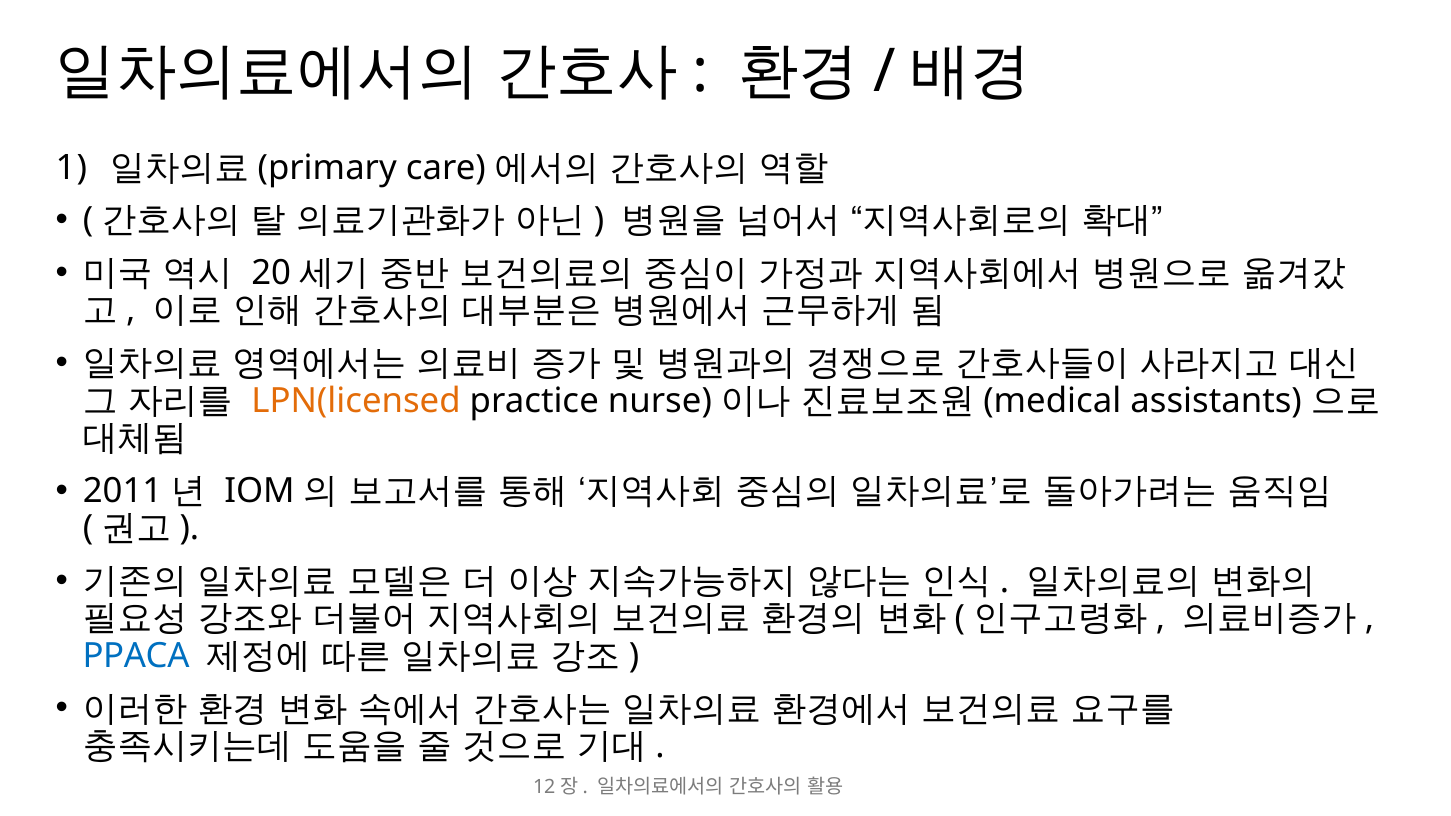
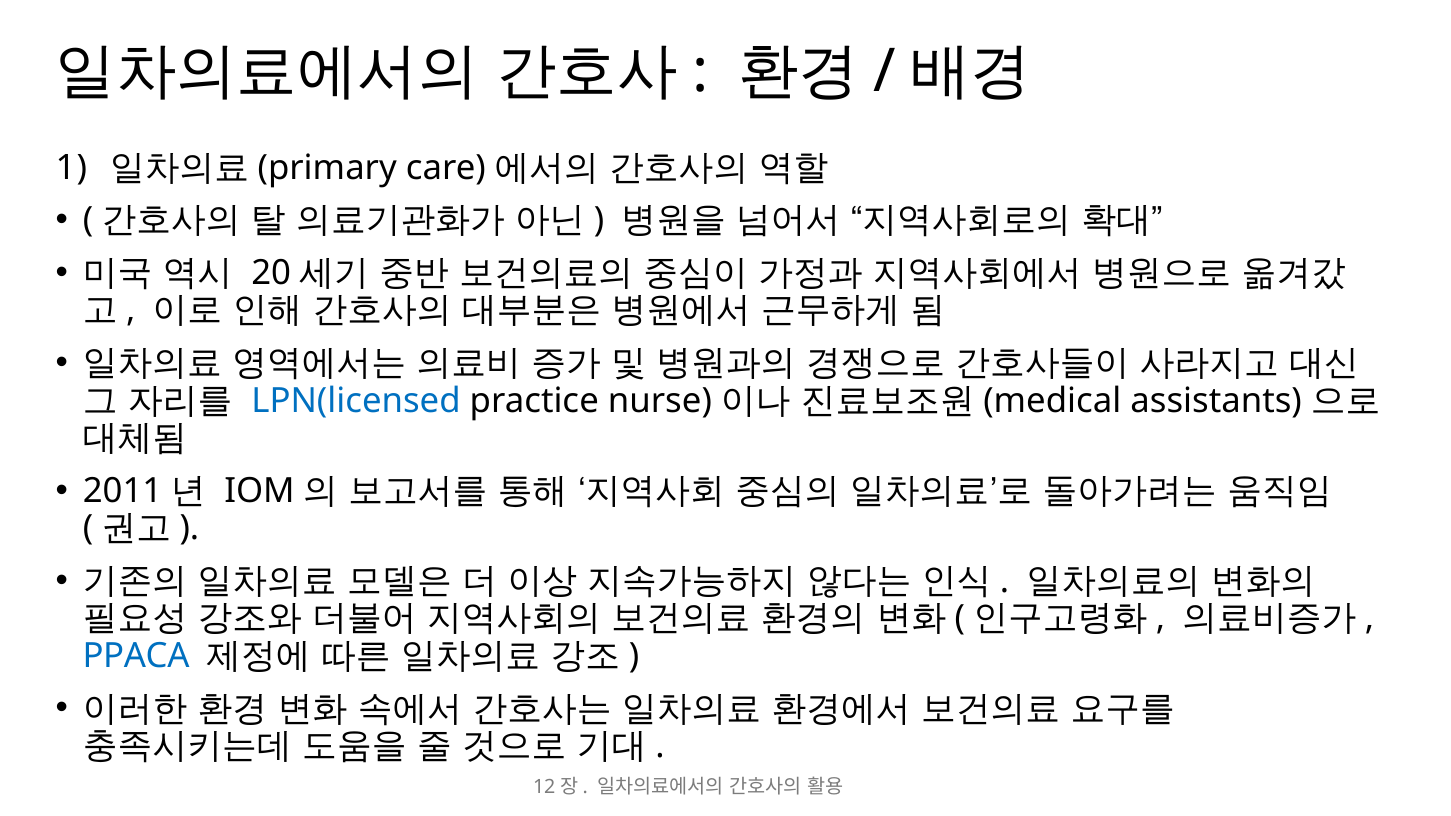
LPN(licensed colour: orange -> blue (356, 401)
